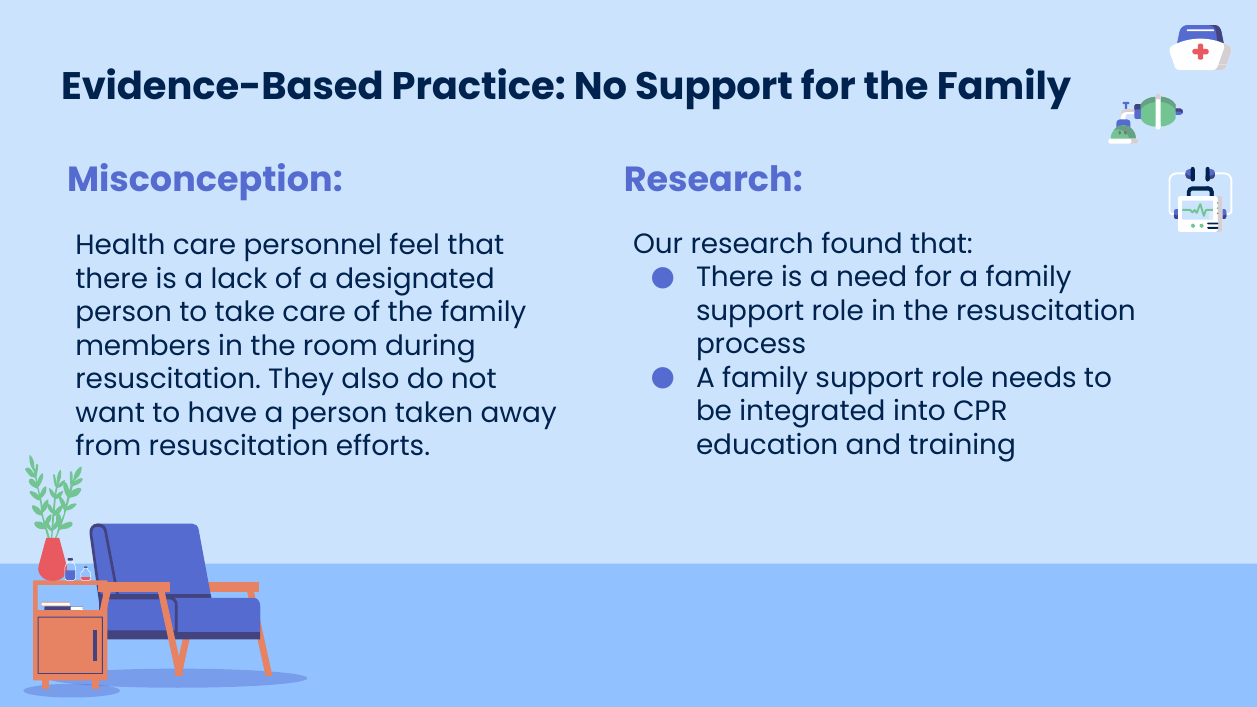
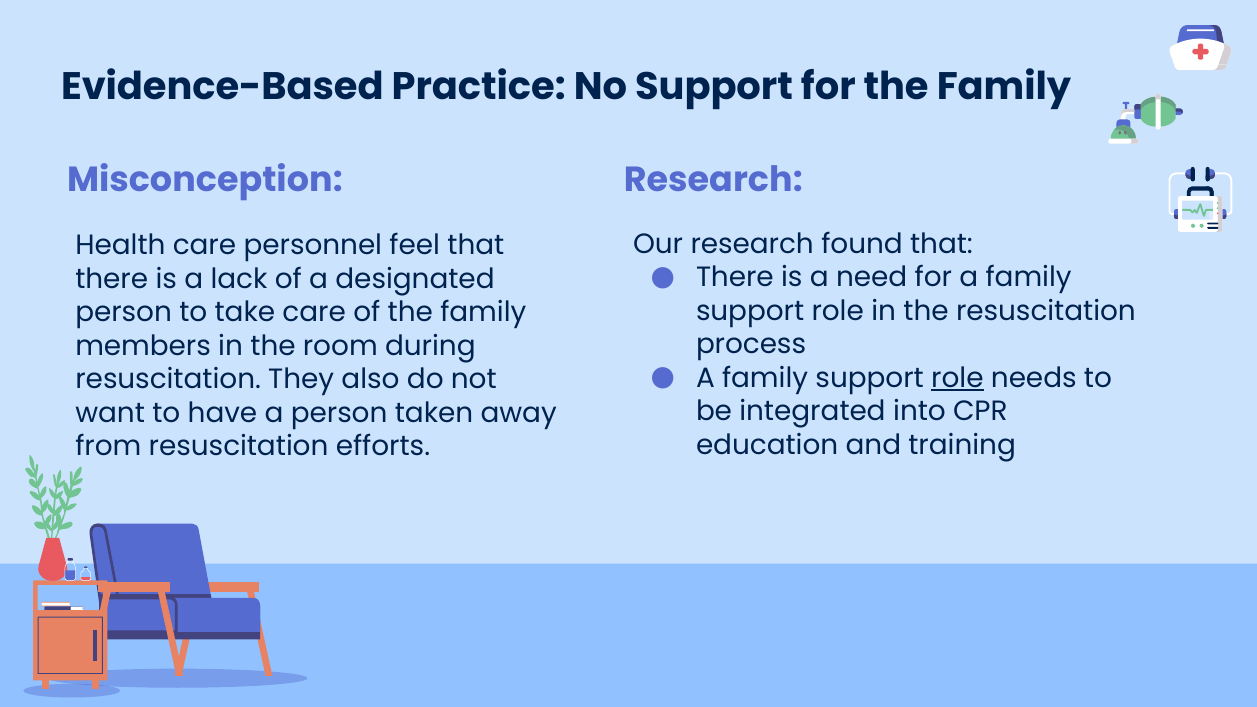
role underline: none -> present (957, 378)
